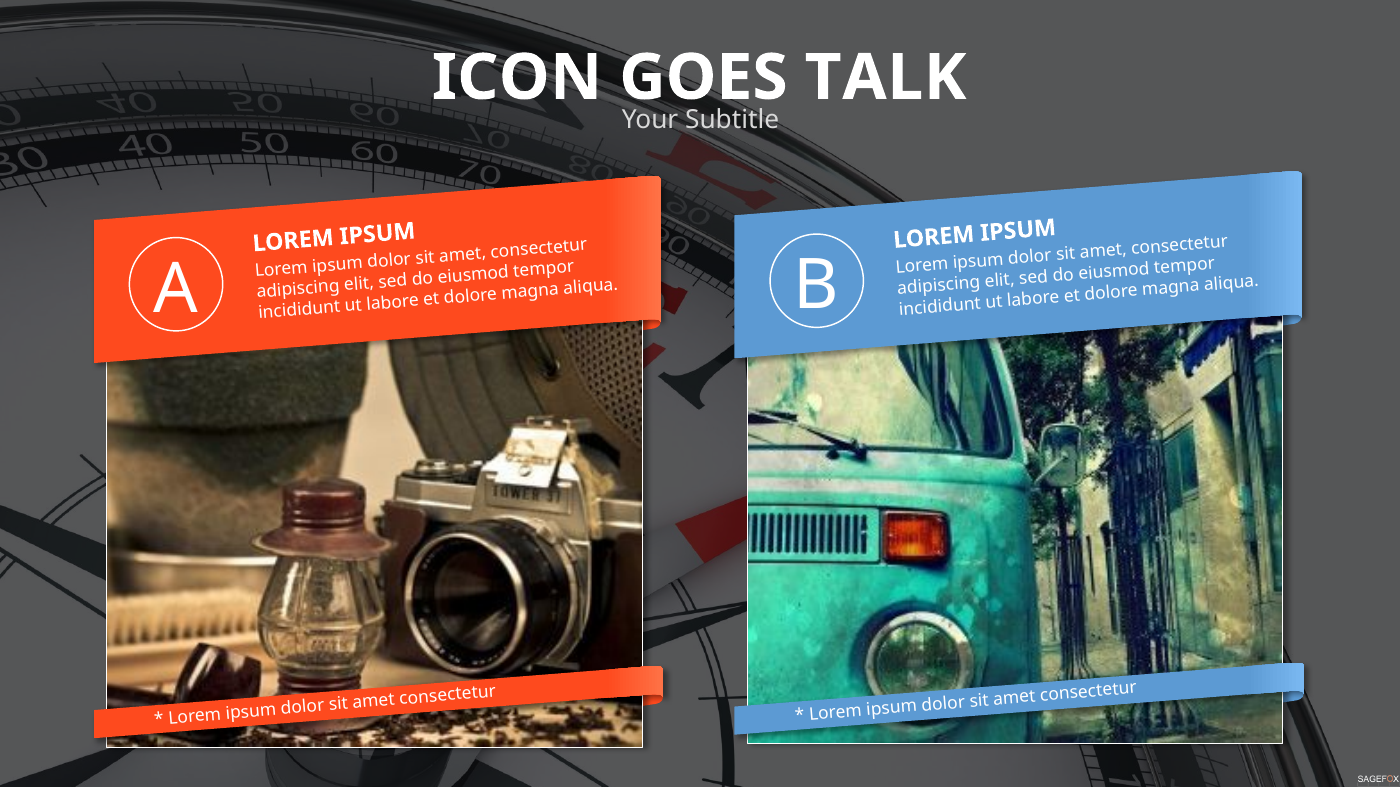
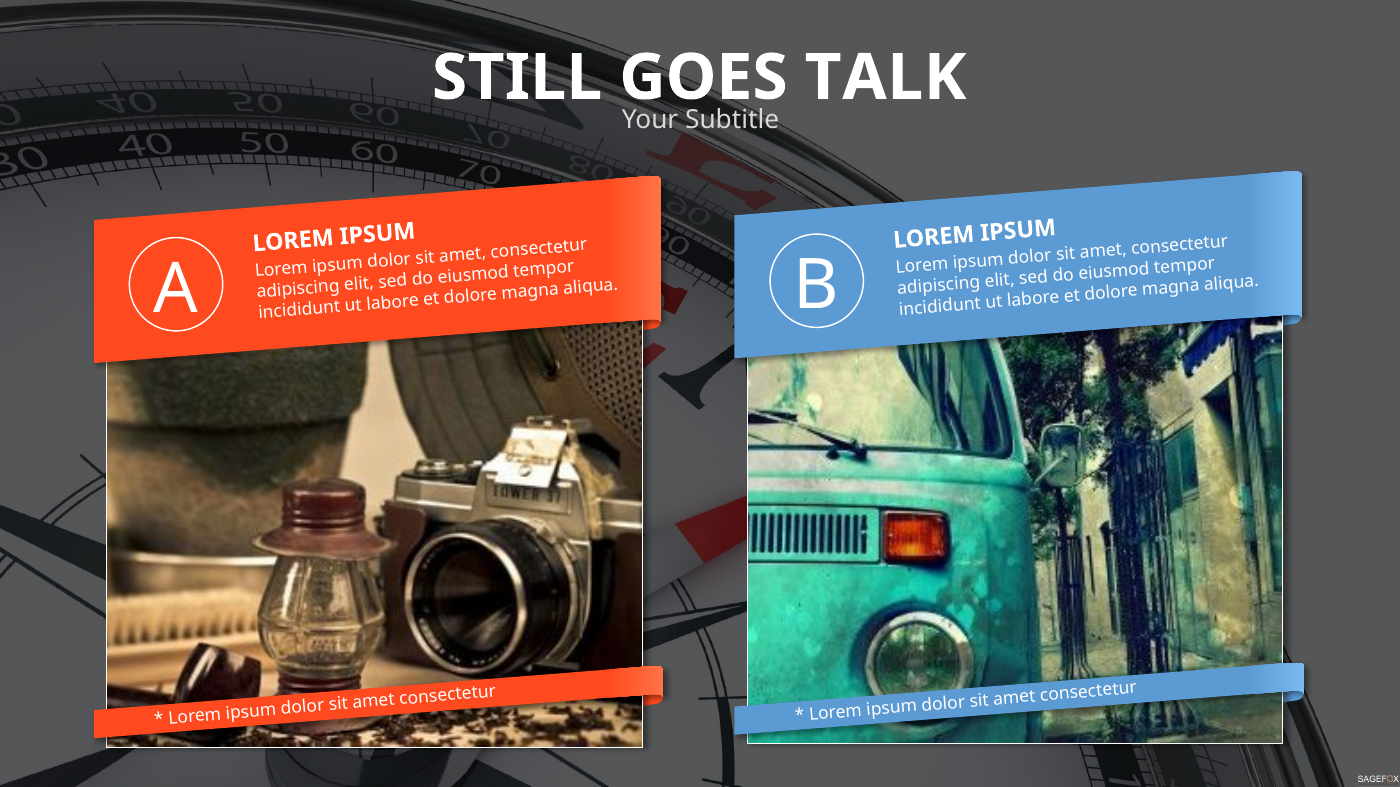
ICON: ICON -> STILL (517, 78)
